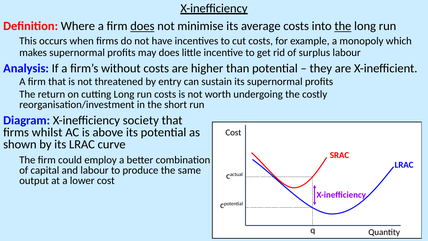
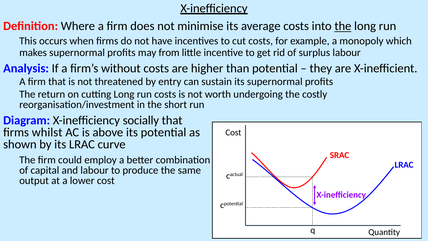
does underline: present -> none (142, 26)
may does: does -> from (169, 52)
society: society -> socially (141, 120)
